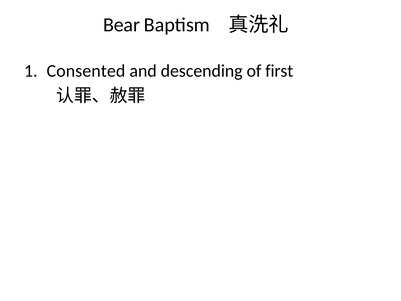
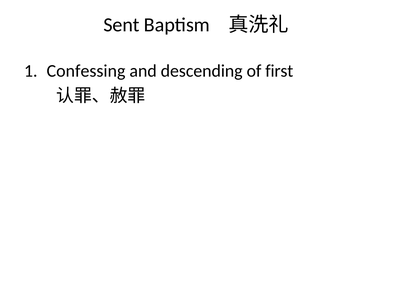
Bear: Bear -> Sent (122, 25)
Consented: Consented -> Confessing (86, 71)
